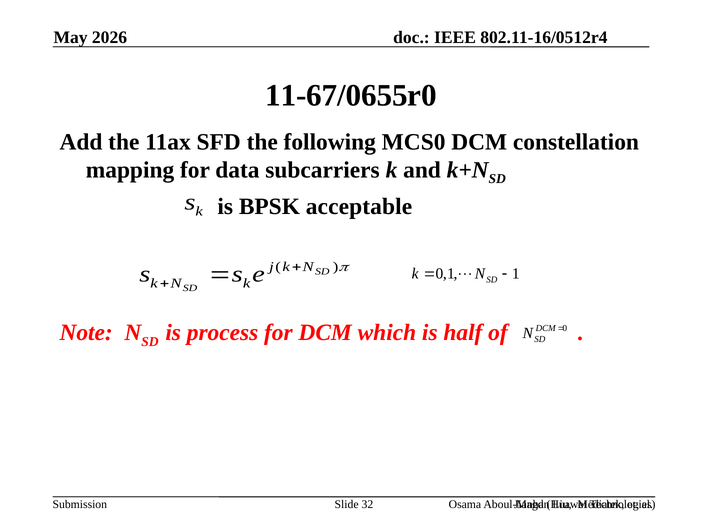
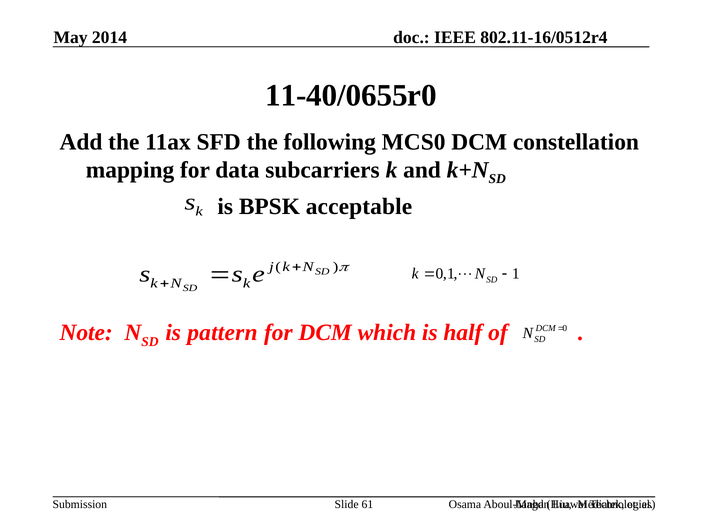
2026: 2026 -> 2014 (110, 37)
11-67/0655r0: 11-67/0655r0 -> 11-40/0655r0 (351, 96)
process: process -> pattern (222, 333)
32: 32 -> 61 (367, 505)
